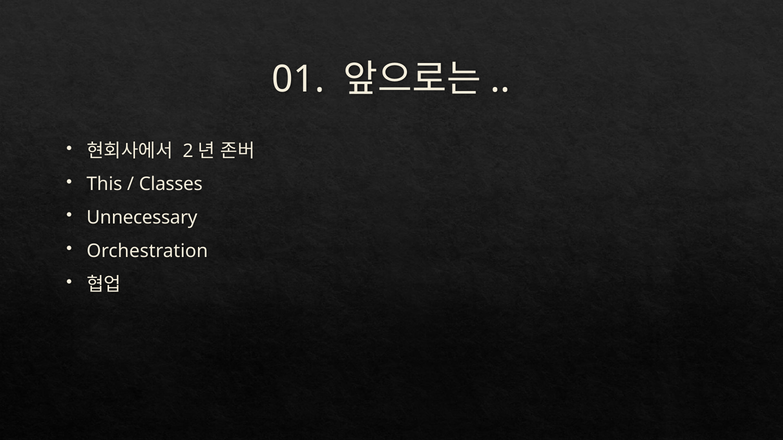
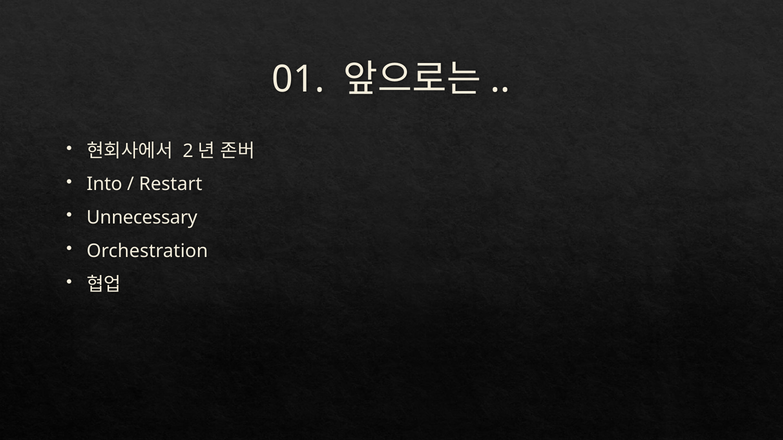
This: This -> Into (104, 184)
Classes: Classes -> Restart (171, 184)
